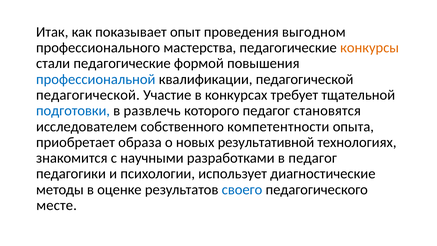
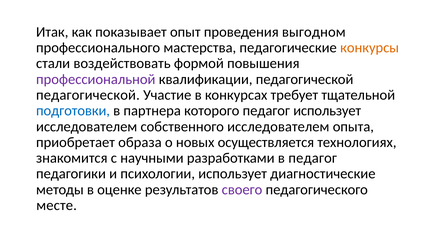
стали педагогические: педагогические -> воздействовать (122, 63)
профессиональной colour: blue -> purple (96, 79)
развлечь: развлечь -> партнера (152, 111)
педагог становятся: становятся -> использует (327, 111)
собственного компетентности: компетентности -> исследователем (278, 126)
результативной: результативной -> осуществляется (266, 142)
своего colour: blue -> purple (242, 189)
